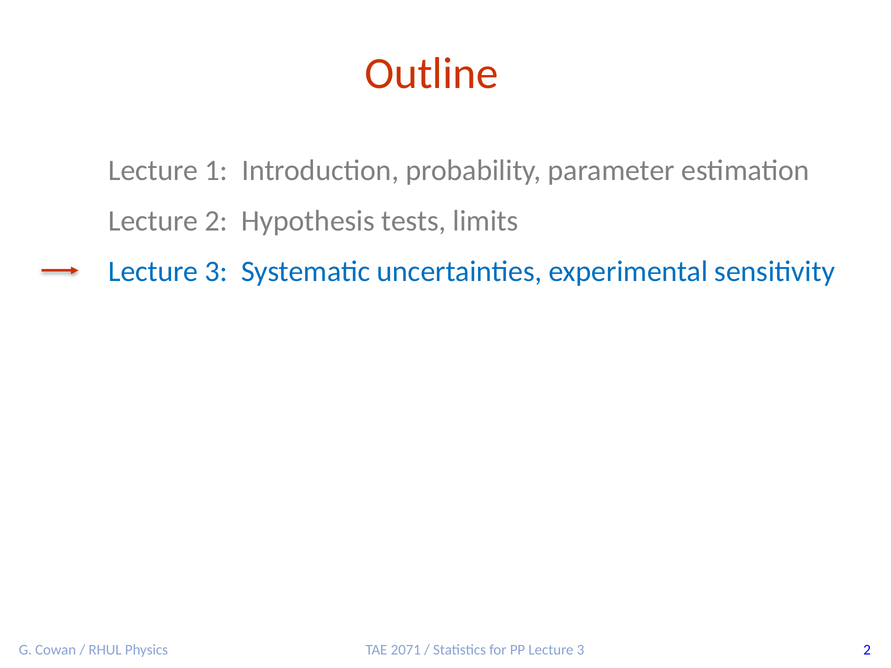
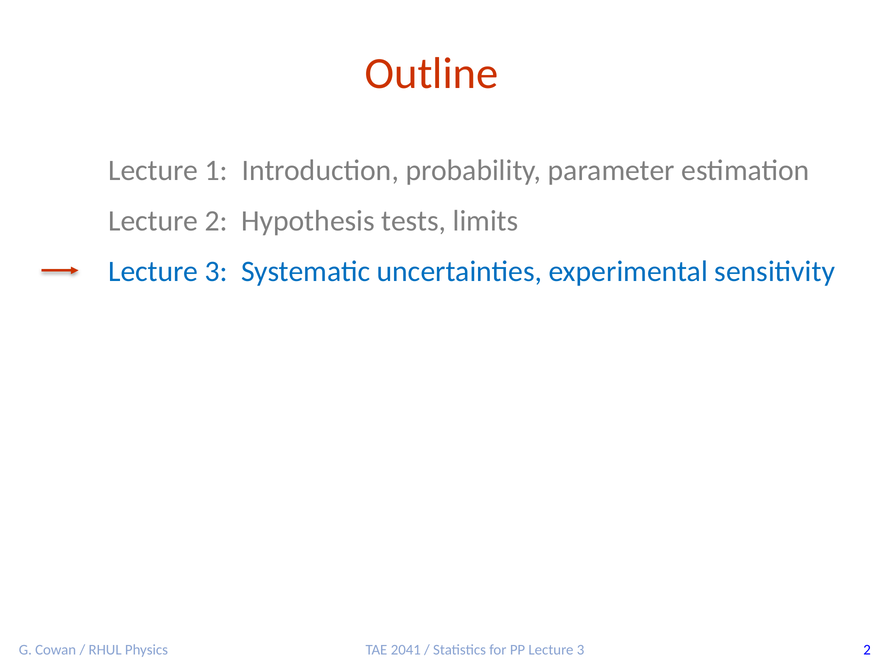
2071: 2071 -> 2041 (406, 650)
